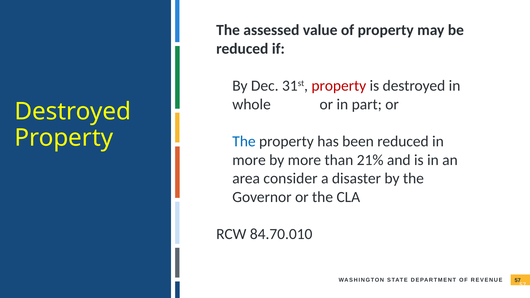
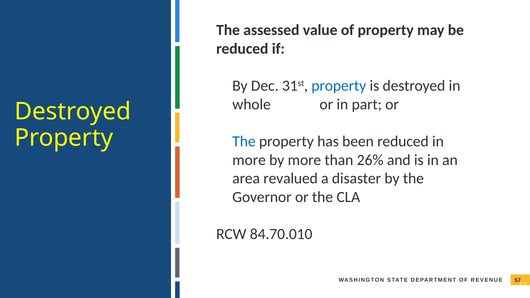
property colour: red -> blue (339, 86)
21%: 21% -> 26% (370, 160)
consider: consider -> revalued (291, 179)
